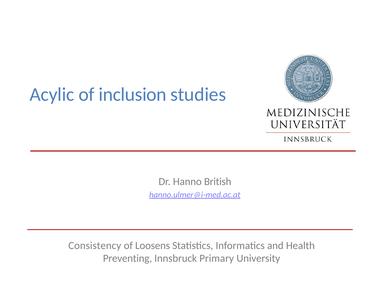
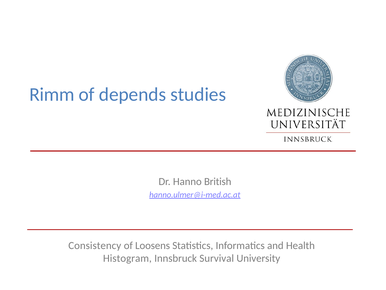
Acylic: Acylic -> Rimm (52, 94)
inclusion: inclusion -> depends (133, 94)
Preventing: Preventing -> Histogram (127, 258)
Primary: Primary -> Survival (217, 258)
